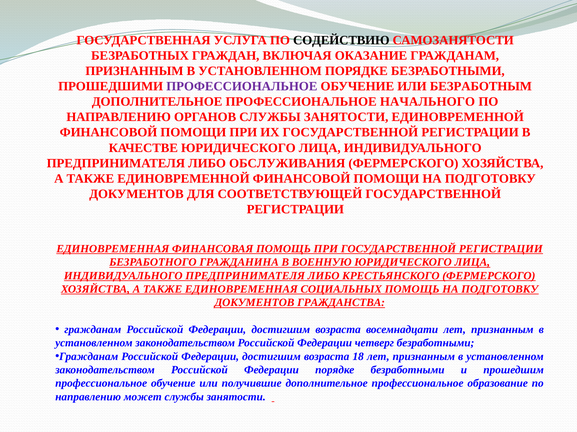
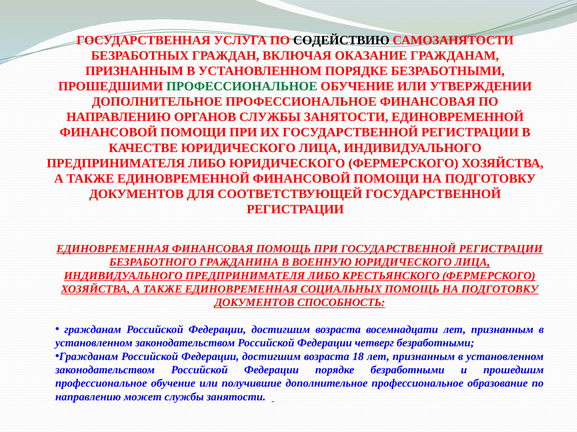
ПРОФЕССИОНАЛЬНОЕ colour: purple -> green (242, 87)
БЕЗРАБОТНЫМ: БЕЗРАБОТНЫМ -> УТВЕРЖДЕНИИ (481, 87)
ПРОФЕССИОНАЛЬНОЕ НАЧАЛЬНОГО: НАЧАЛЬНОГО -> ФИНАНСОВАЯ (428, 102)
ЛИБО ОБСЛУЖИВАНИЯ: ОБСЛУЖИВАНИЯ -> ЮРИДИЧЕСКОГО (287, 163)
ГРАЖДАНСТВА: ГРАЖДАНСТВА -> СПОСОБНОСТЬ (341, 303)
